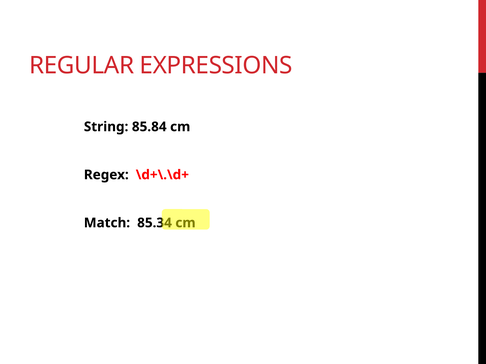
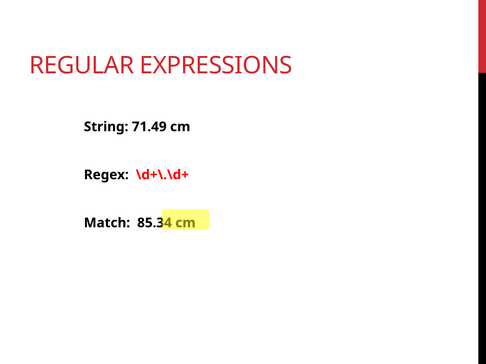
85.84: 85.84 -> 71.49 (149, 127)
